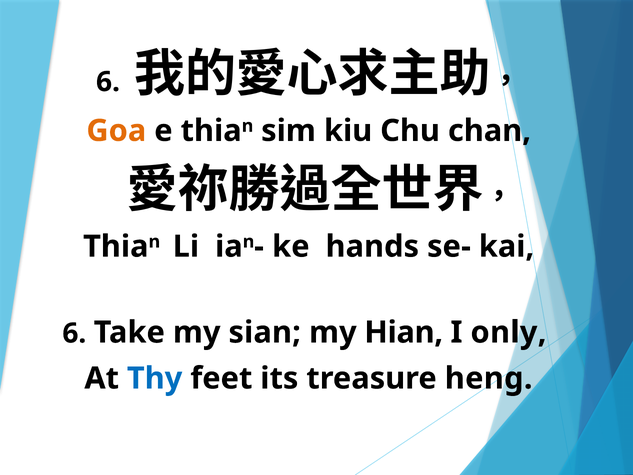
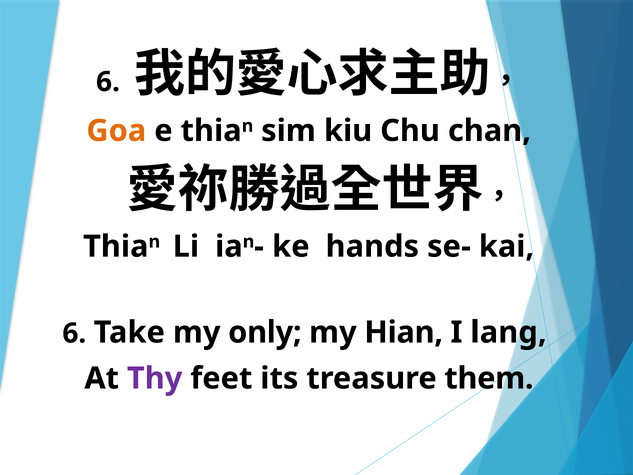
sian: sian -> only (265, 332)
only: only -> lang (509, 332)
Thy colour: blue -> purple (155, 378)
heng: heng -> them (489, 378)
